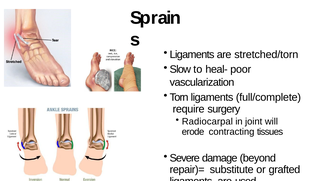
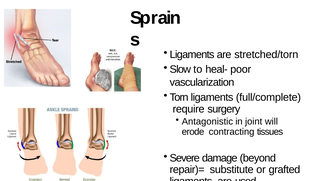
Radiocarpal: Radiocarpal -> Antagonistic (207, 122)
